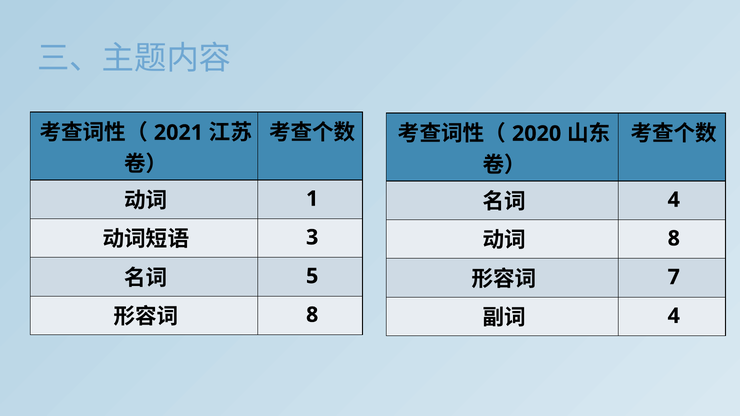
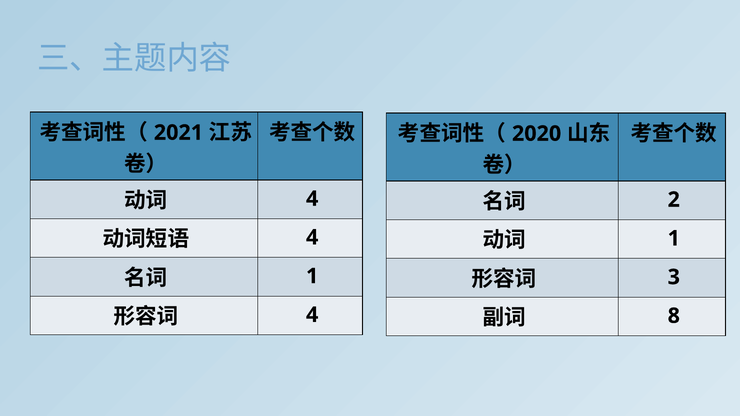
1: 1 -> 4 (312, 199)
4: 4 -> 2 (674, 200)
3: 3 -> 4 (312, 238)
8: 8 -> 1 (674, 239)
5: 5 -> 1 (312, 276)
7: 7 -> 3 (674, 277)
8: 8 -> 4 (312, 315)
4: 4 -> 8 (674, 316)
